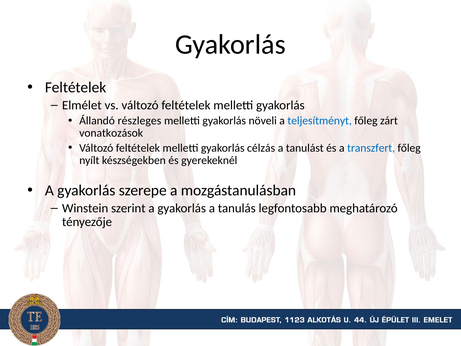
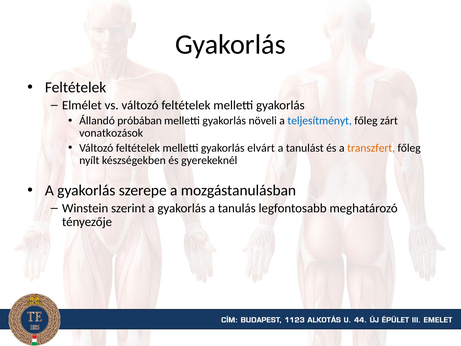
részleges: részleges -> próbában (140, 121)
célzás: célzás -> elvárt (261, 148)
transzfert colour: blue -> orange (371, 148)
